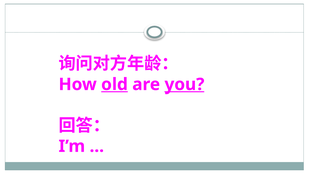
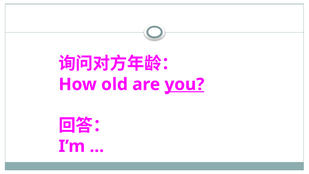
old underline: present -> none (114, 84)
